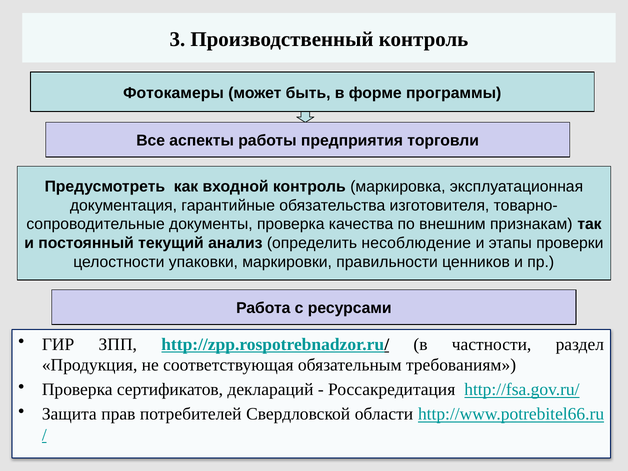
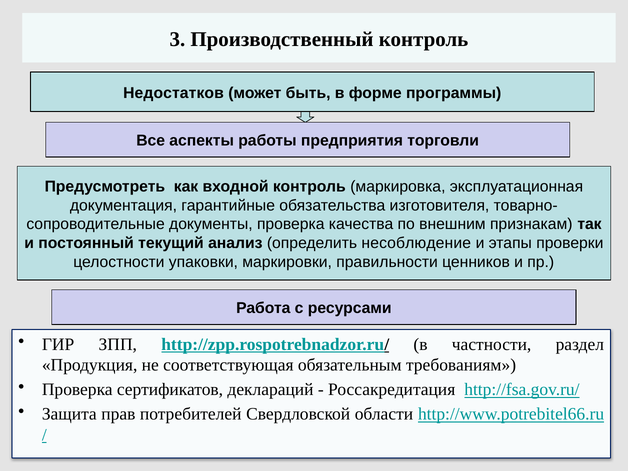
Фотокамеры: Фотокамеры -> Недостатков (173, 93)
